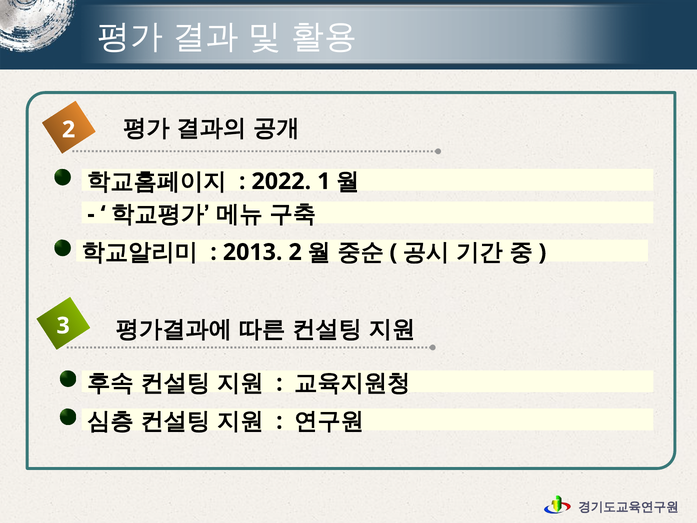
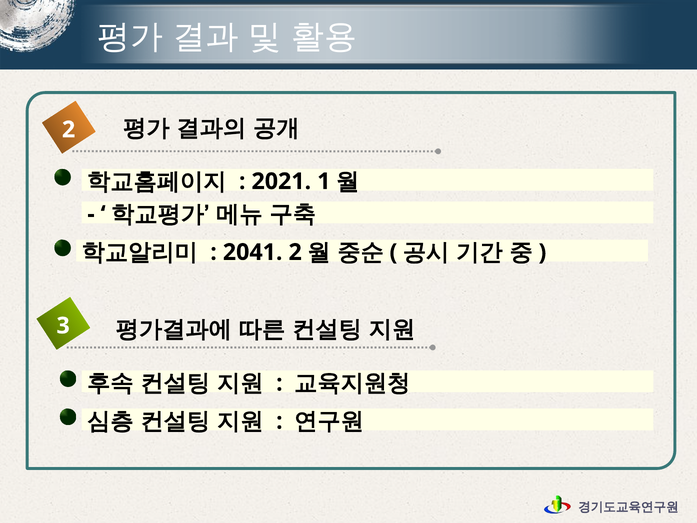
2022: 2022 -> 2021 (281, 181)
2013: 2013 -> 2041 (253, 252)
